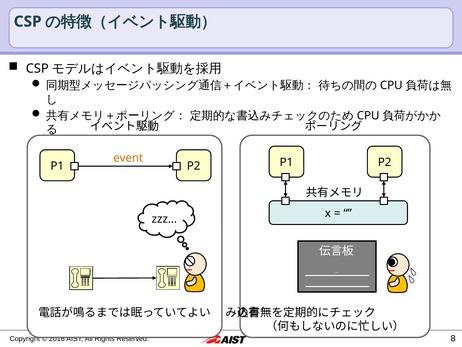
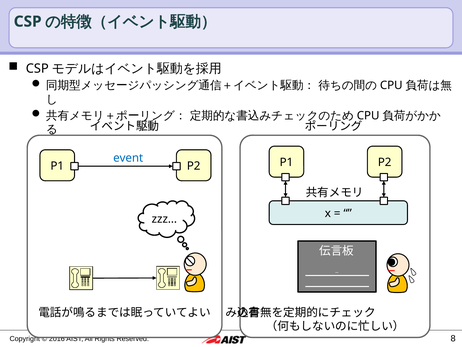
event colour: orange -> blue (128, 158)
